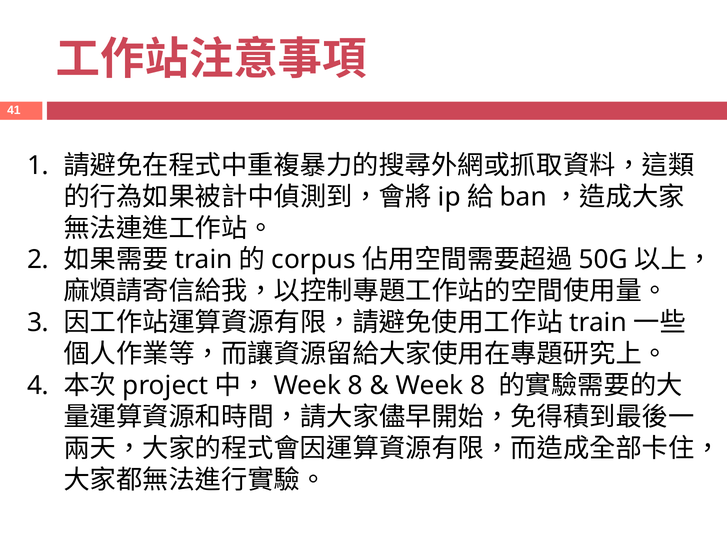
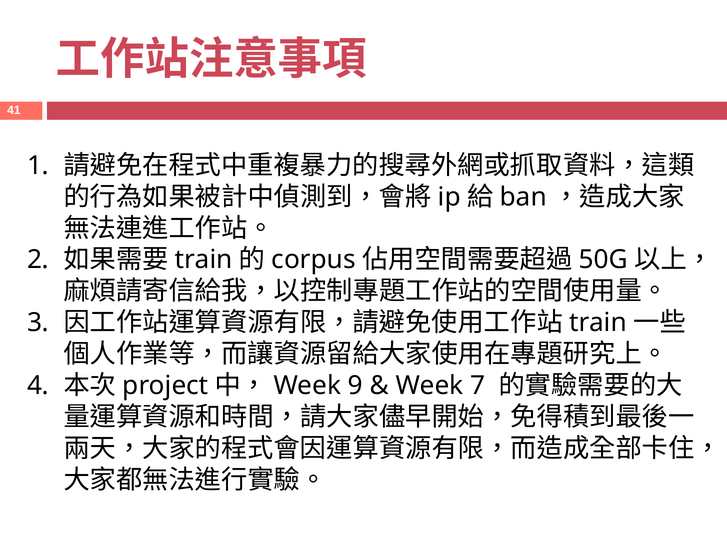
8: 8 -> 9 (355, 386)
8: 8 -> 7 (478, 386)
